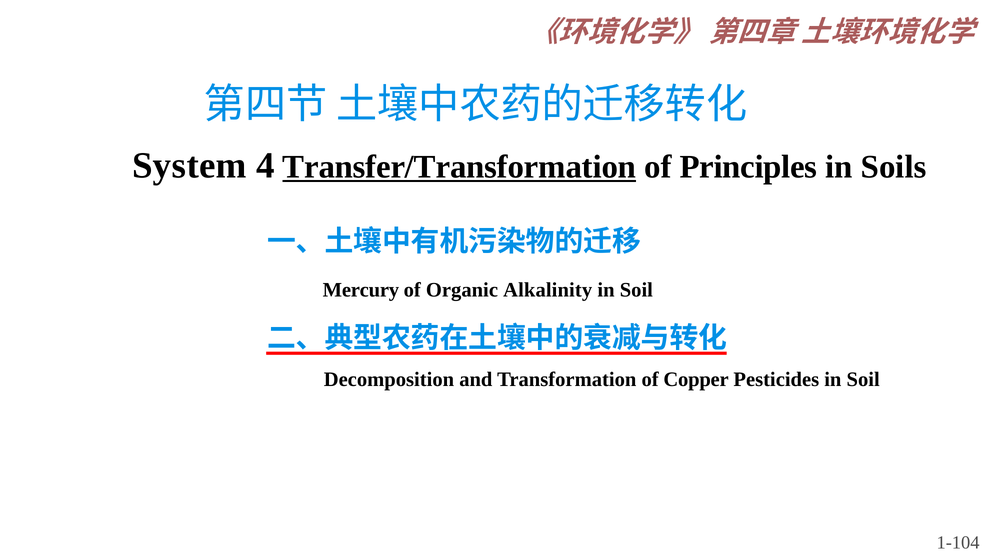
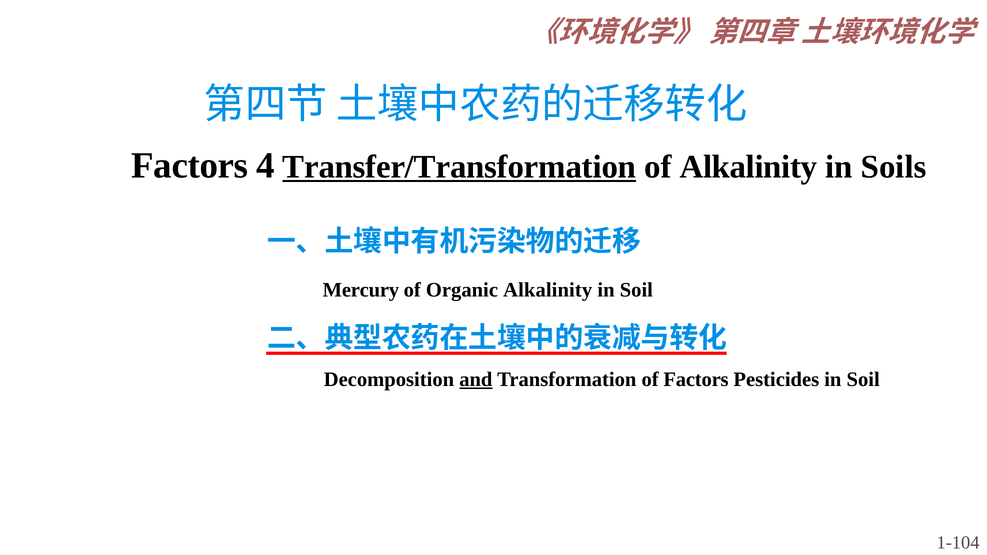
System: System -> Factors (190, 166)
of Principles: Principles -> Alkalinity (748, 167)
and underline: none -> present (476, 380)
of Copper: Copper -> Factors (696, 380)
